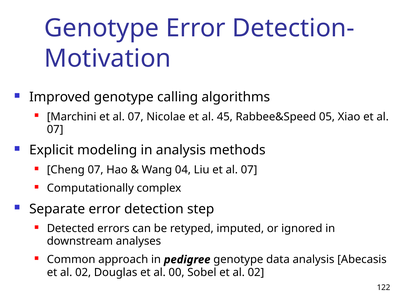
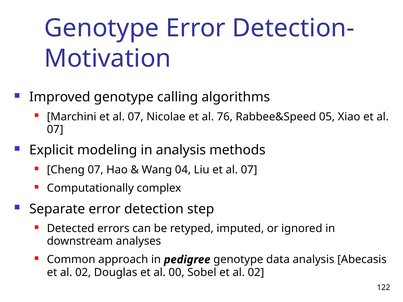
45: 45 -> 76 (225, 117)
